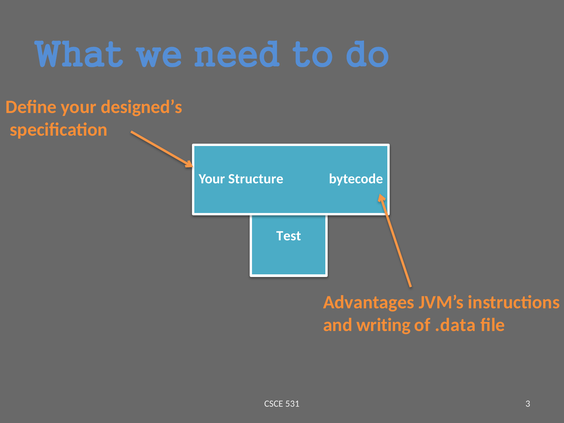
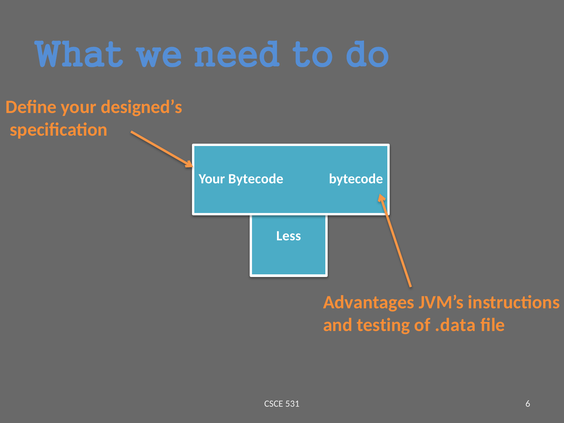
Your Structure: Structure -> Bytecode (256, 179)
Test: Test -> Less (289, 236)
writing: writing -> testing (383, 325)
3: 3 -> 6 (528, 404)
